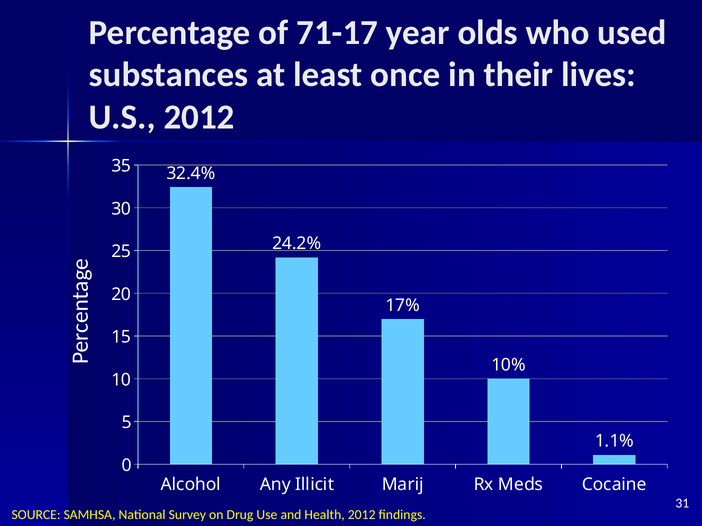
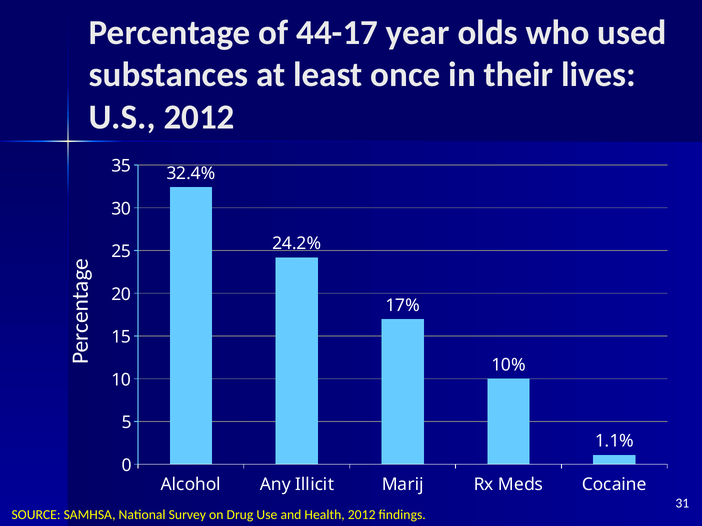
71-17: 71-17 -> 44-17 (337, 33)
